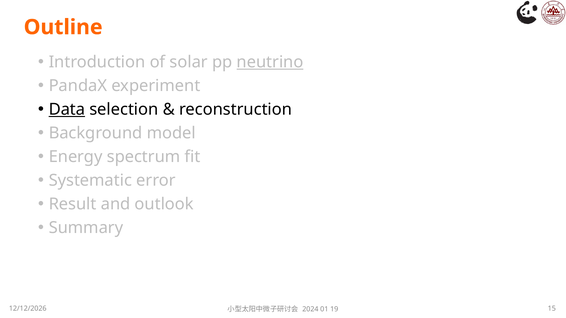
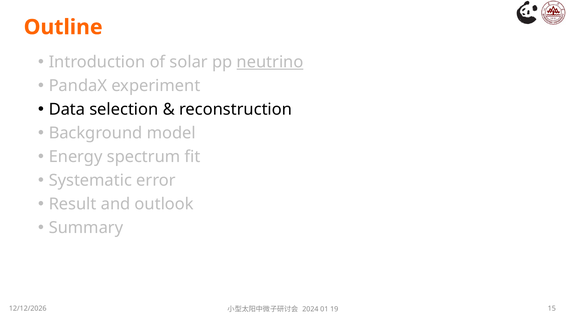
Data underline: present -> none (67, 110)
